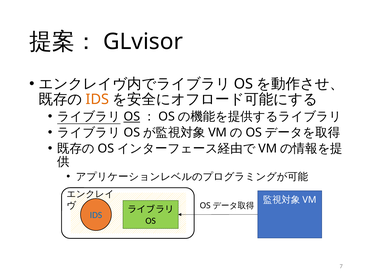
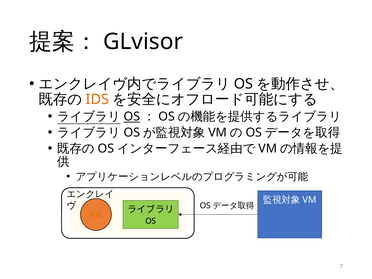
IDS colour: blue -> orange (96, 215)
